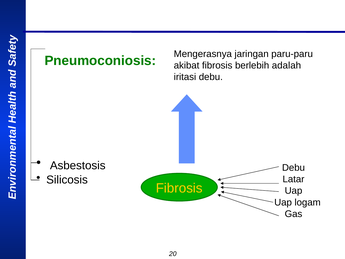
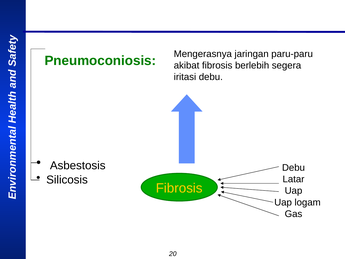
adalah: adalah -> segera (286, 65)
